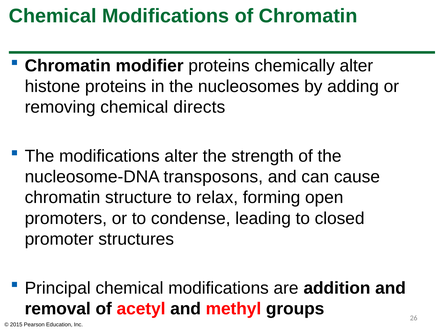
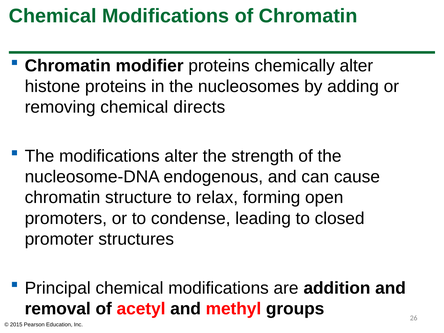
transposons: transposons -> endogenous (213, 177)
